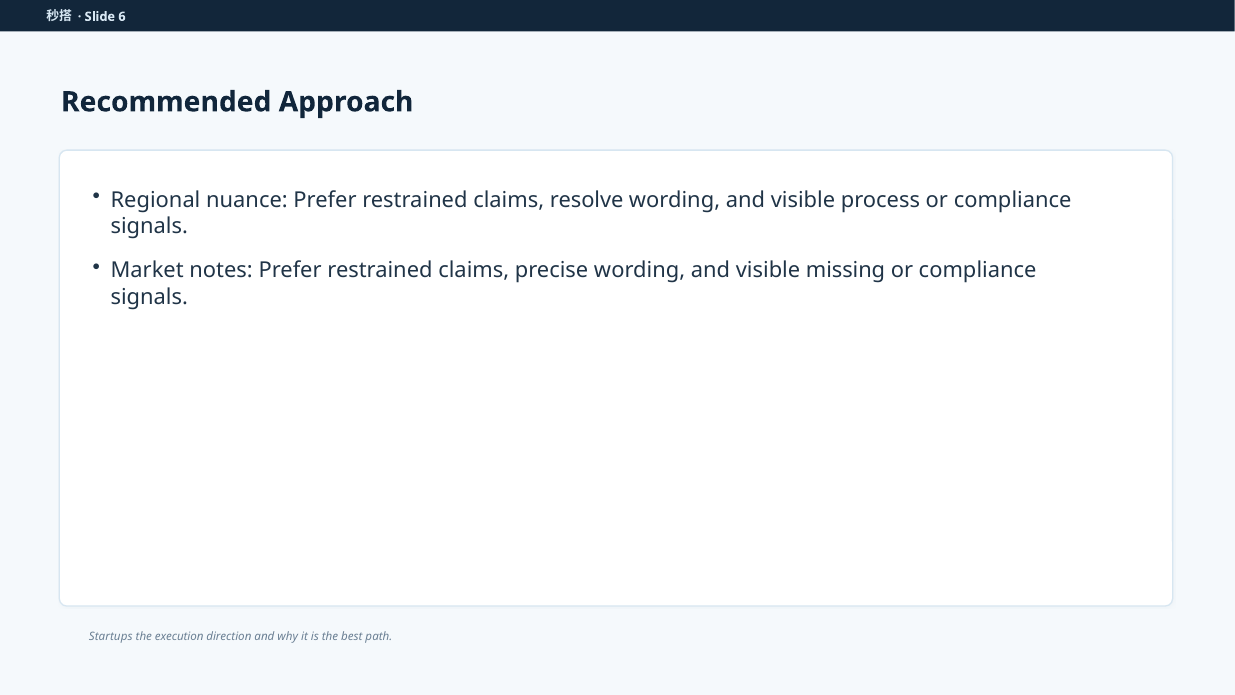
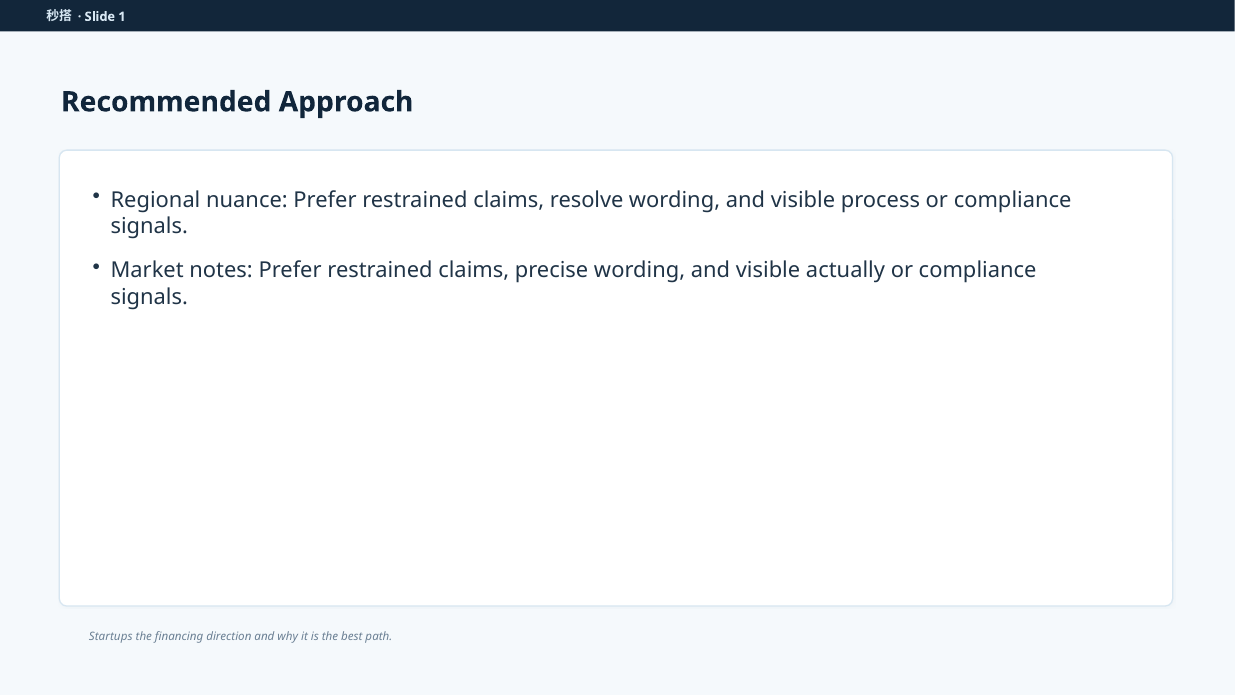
6: 6 -> 1 (122, 17)
missing: missing -> actually (846, 270)
execution: execution -> financing (179, 636)
